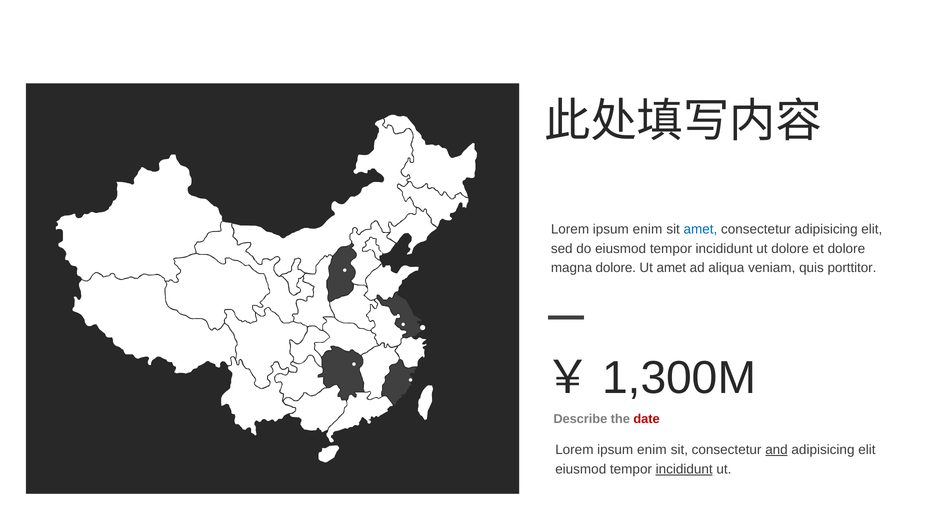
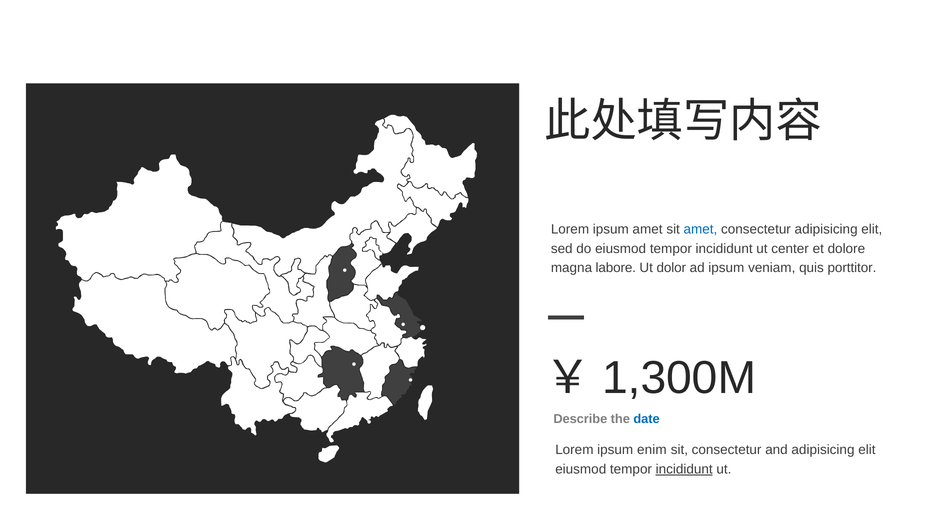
enim: enim -> amet (648, 229)
ut dolore: dolore -> center (790, 249)
magna dolore: dolore -> labore (616, 268)
Ut amet: amet -> dolor (671, 268)
ad aliqua: aliqua -> ipsum (726, 268)
date colour: red -> blue (647, 419)
and underline: present -> none (776, 450)
